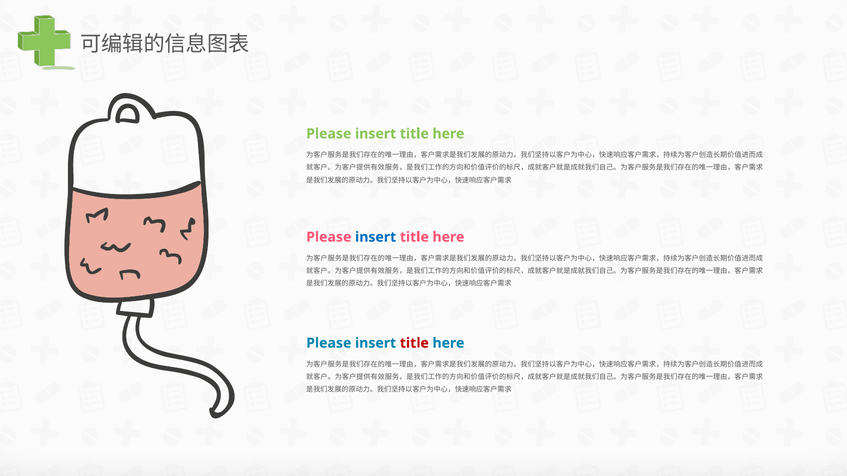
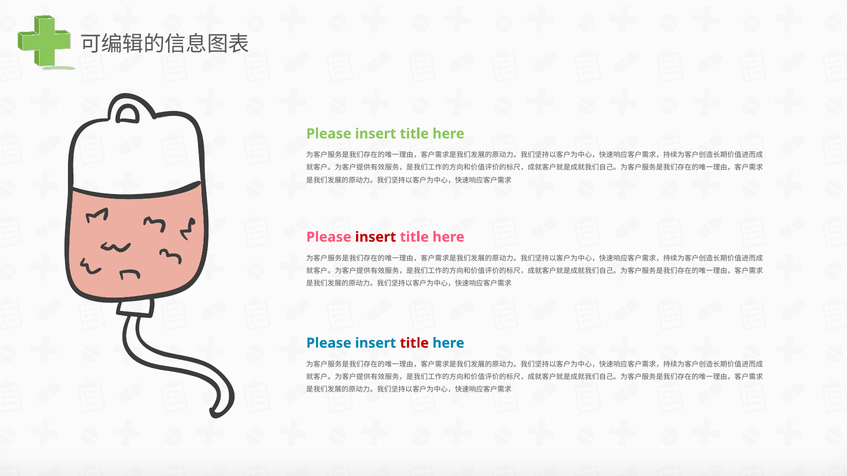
insert colour: blue -> red (376, 237)
